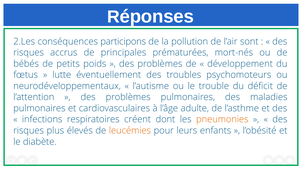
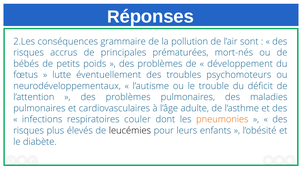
participons: participons -> grammaire (123, 42)
créent: créent -> couler (138, 120)
leucémies colour: orange -> black (130, 131)
